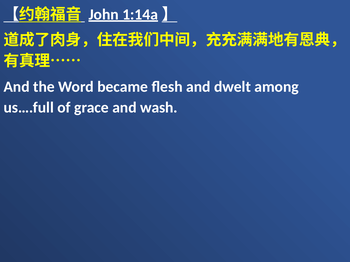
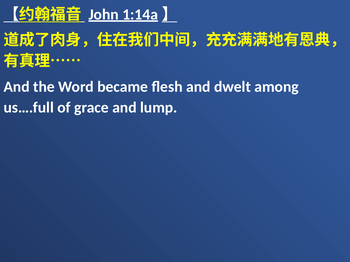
wash: wash -> lump (159, 108)
